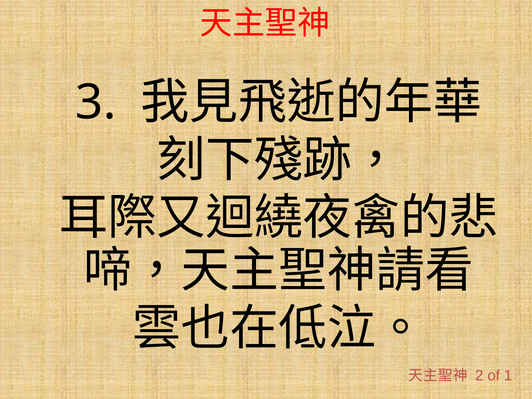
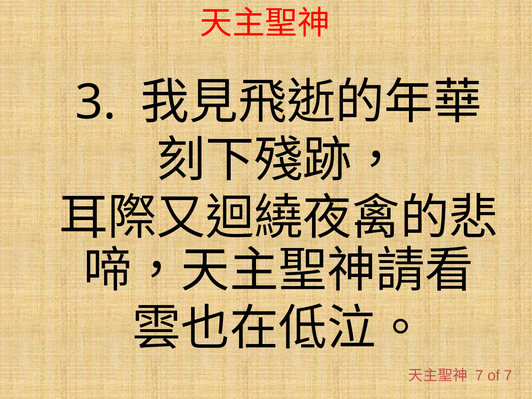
2: 2 -> 7 (479, 375)
of 1: 1 -> 7 (508, 375)
